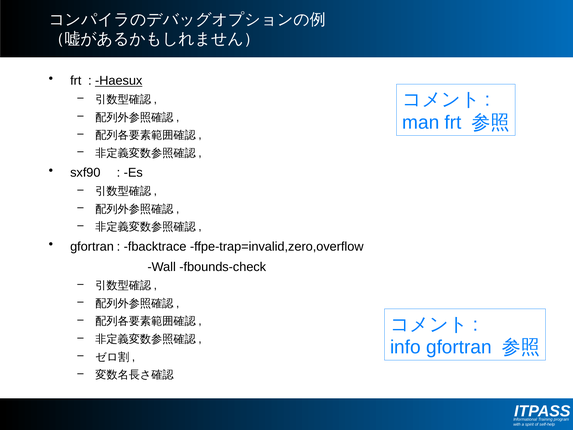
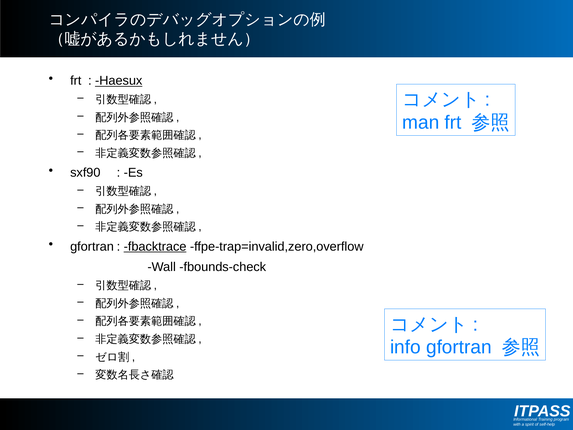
fbacktrace underline: none -> present (155, 246)
